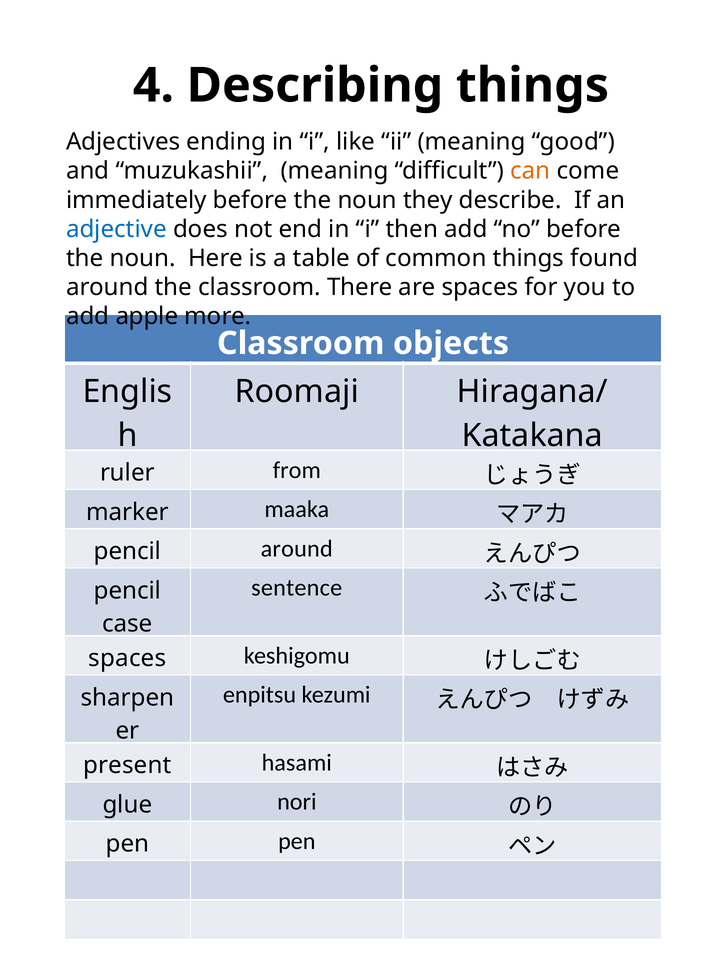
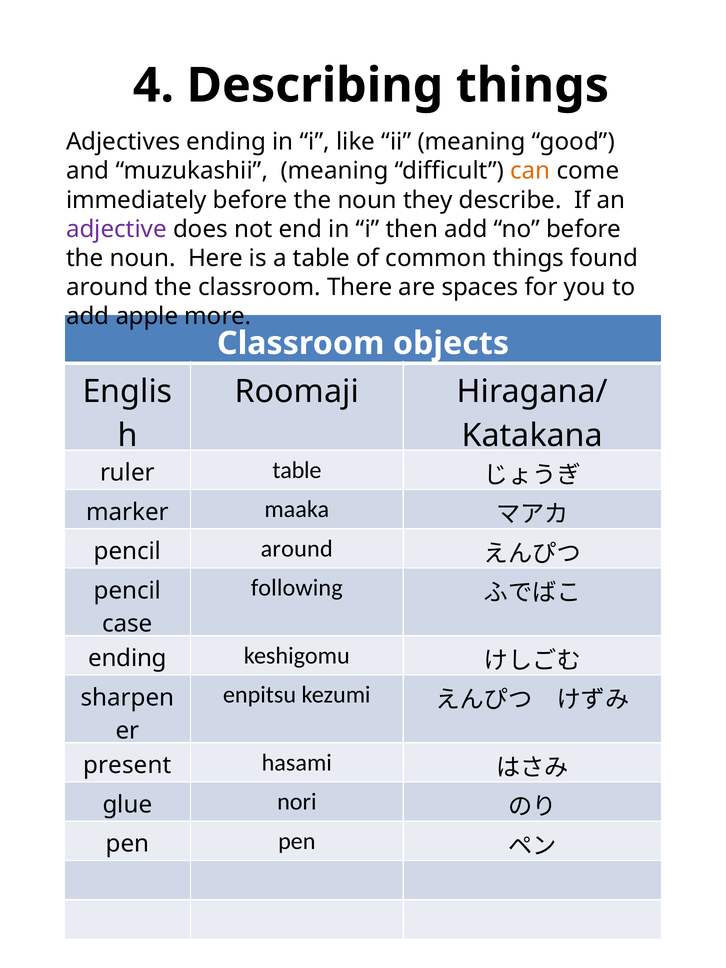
adjective colour: blue -> purple (116, 229)
ruler from: from -> table (297, 470)
sentence: sentence -> following (297, 588)
spaces: spaces -> ending (128, 658)
